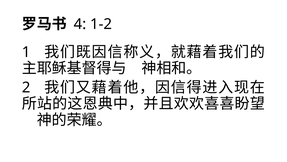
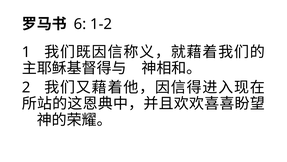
4: 4 -> 6 (80, 24)
